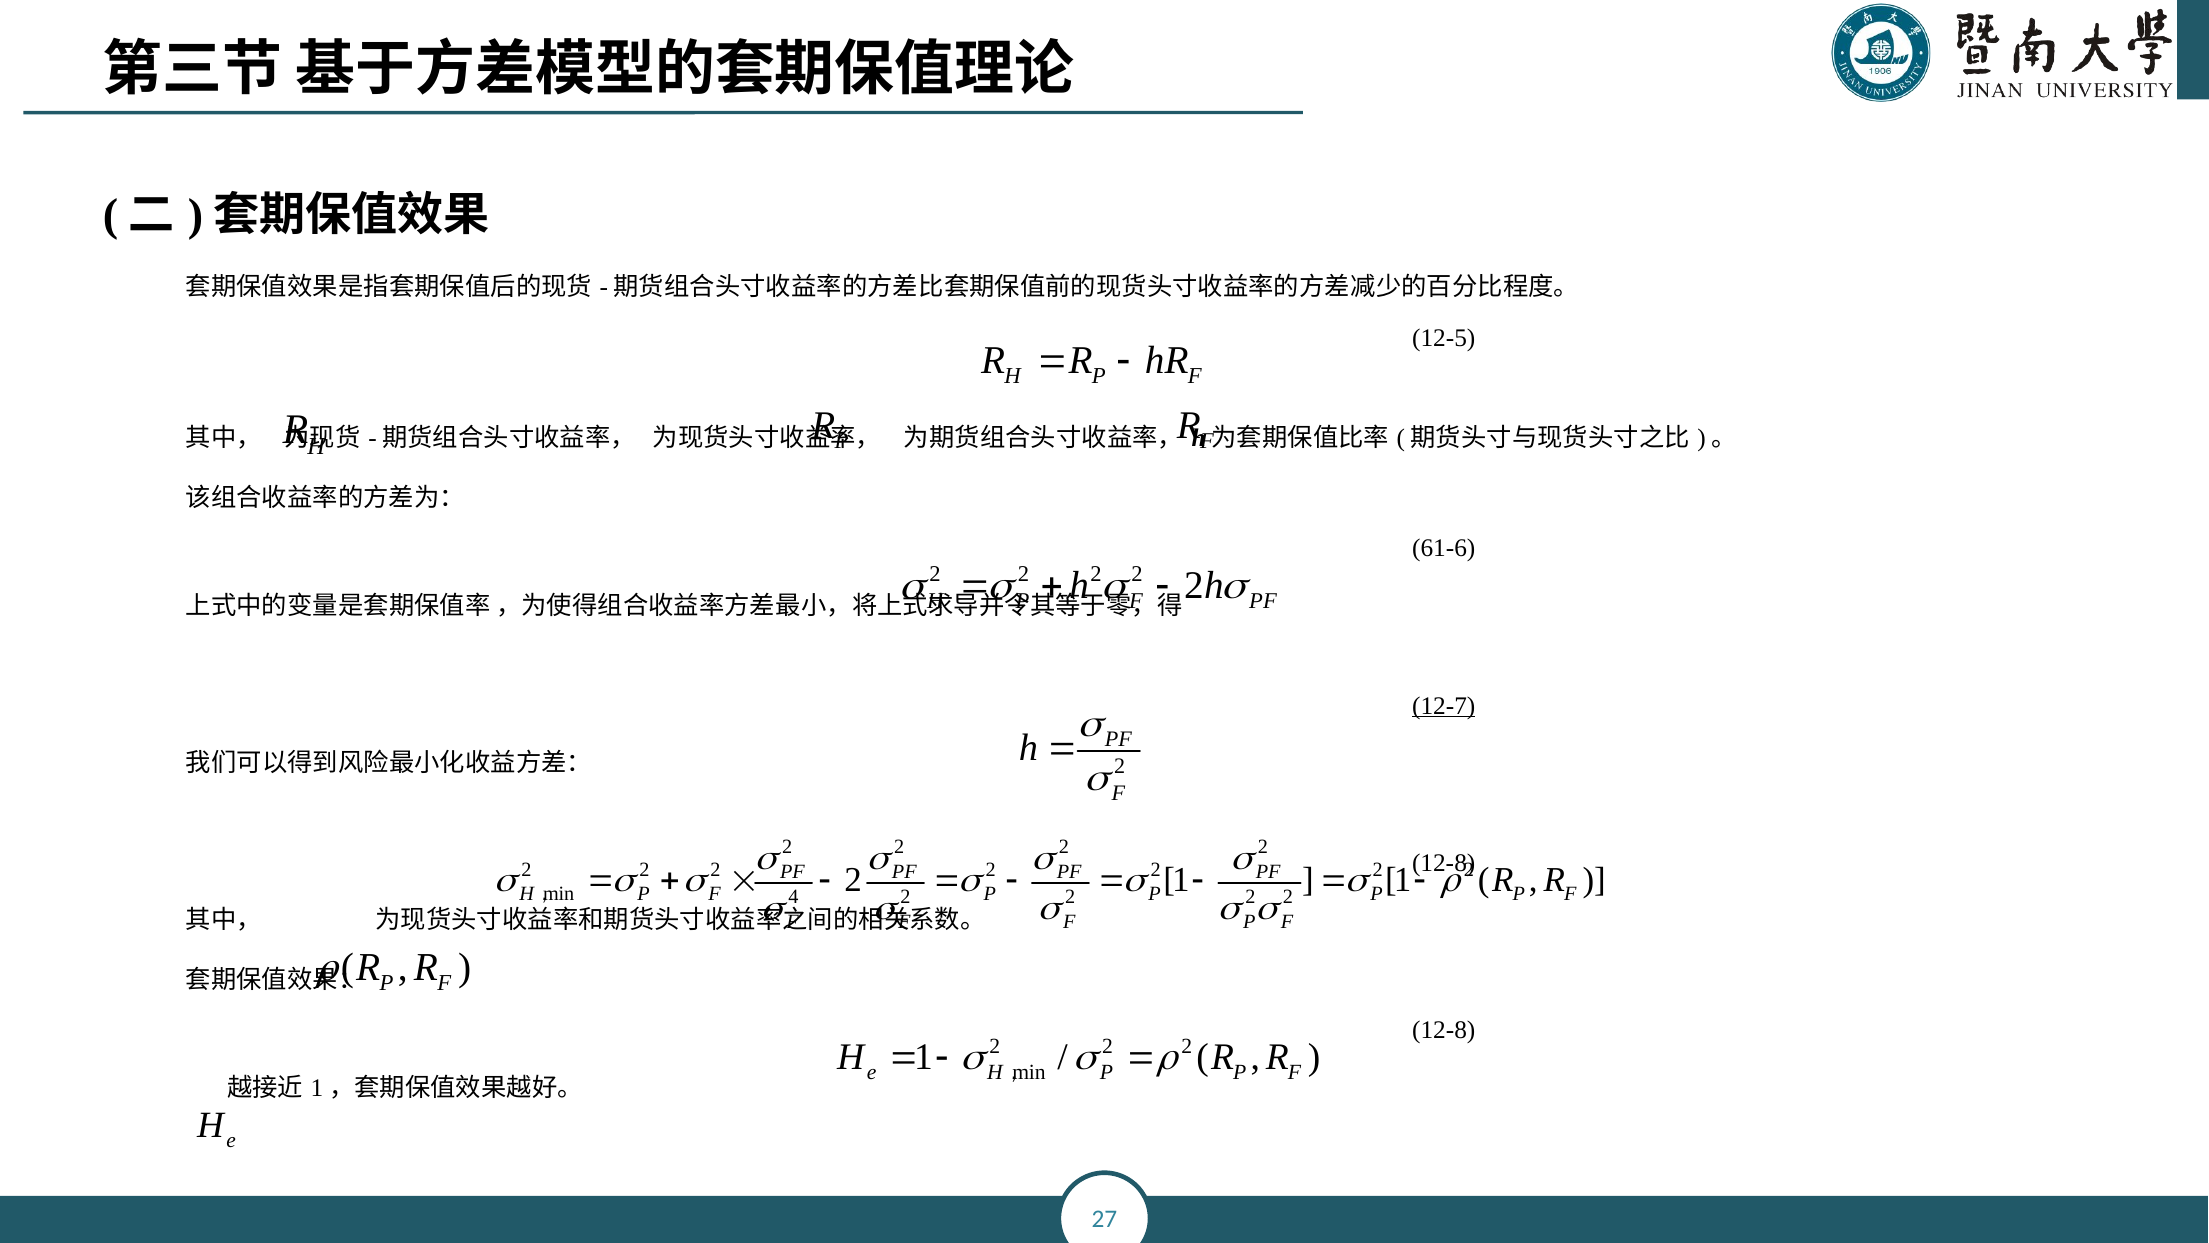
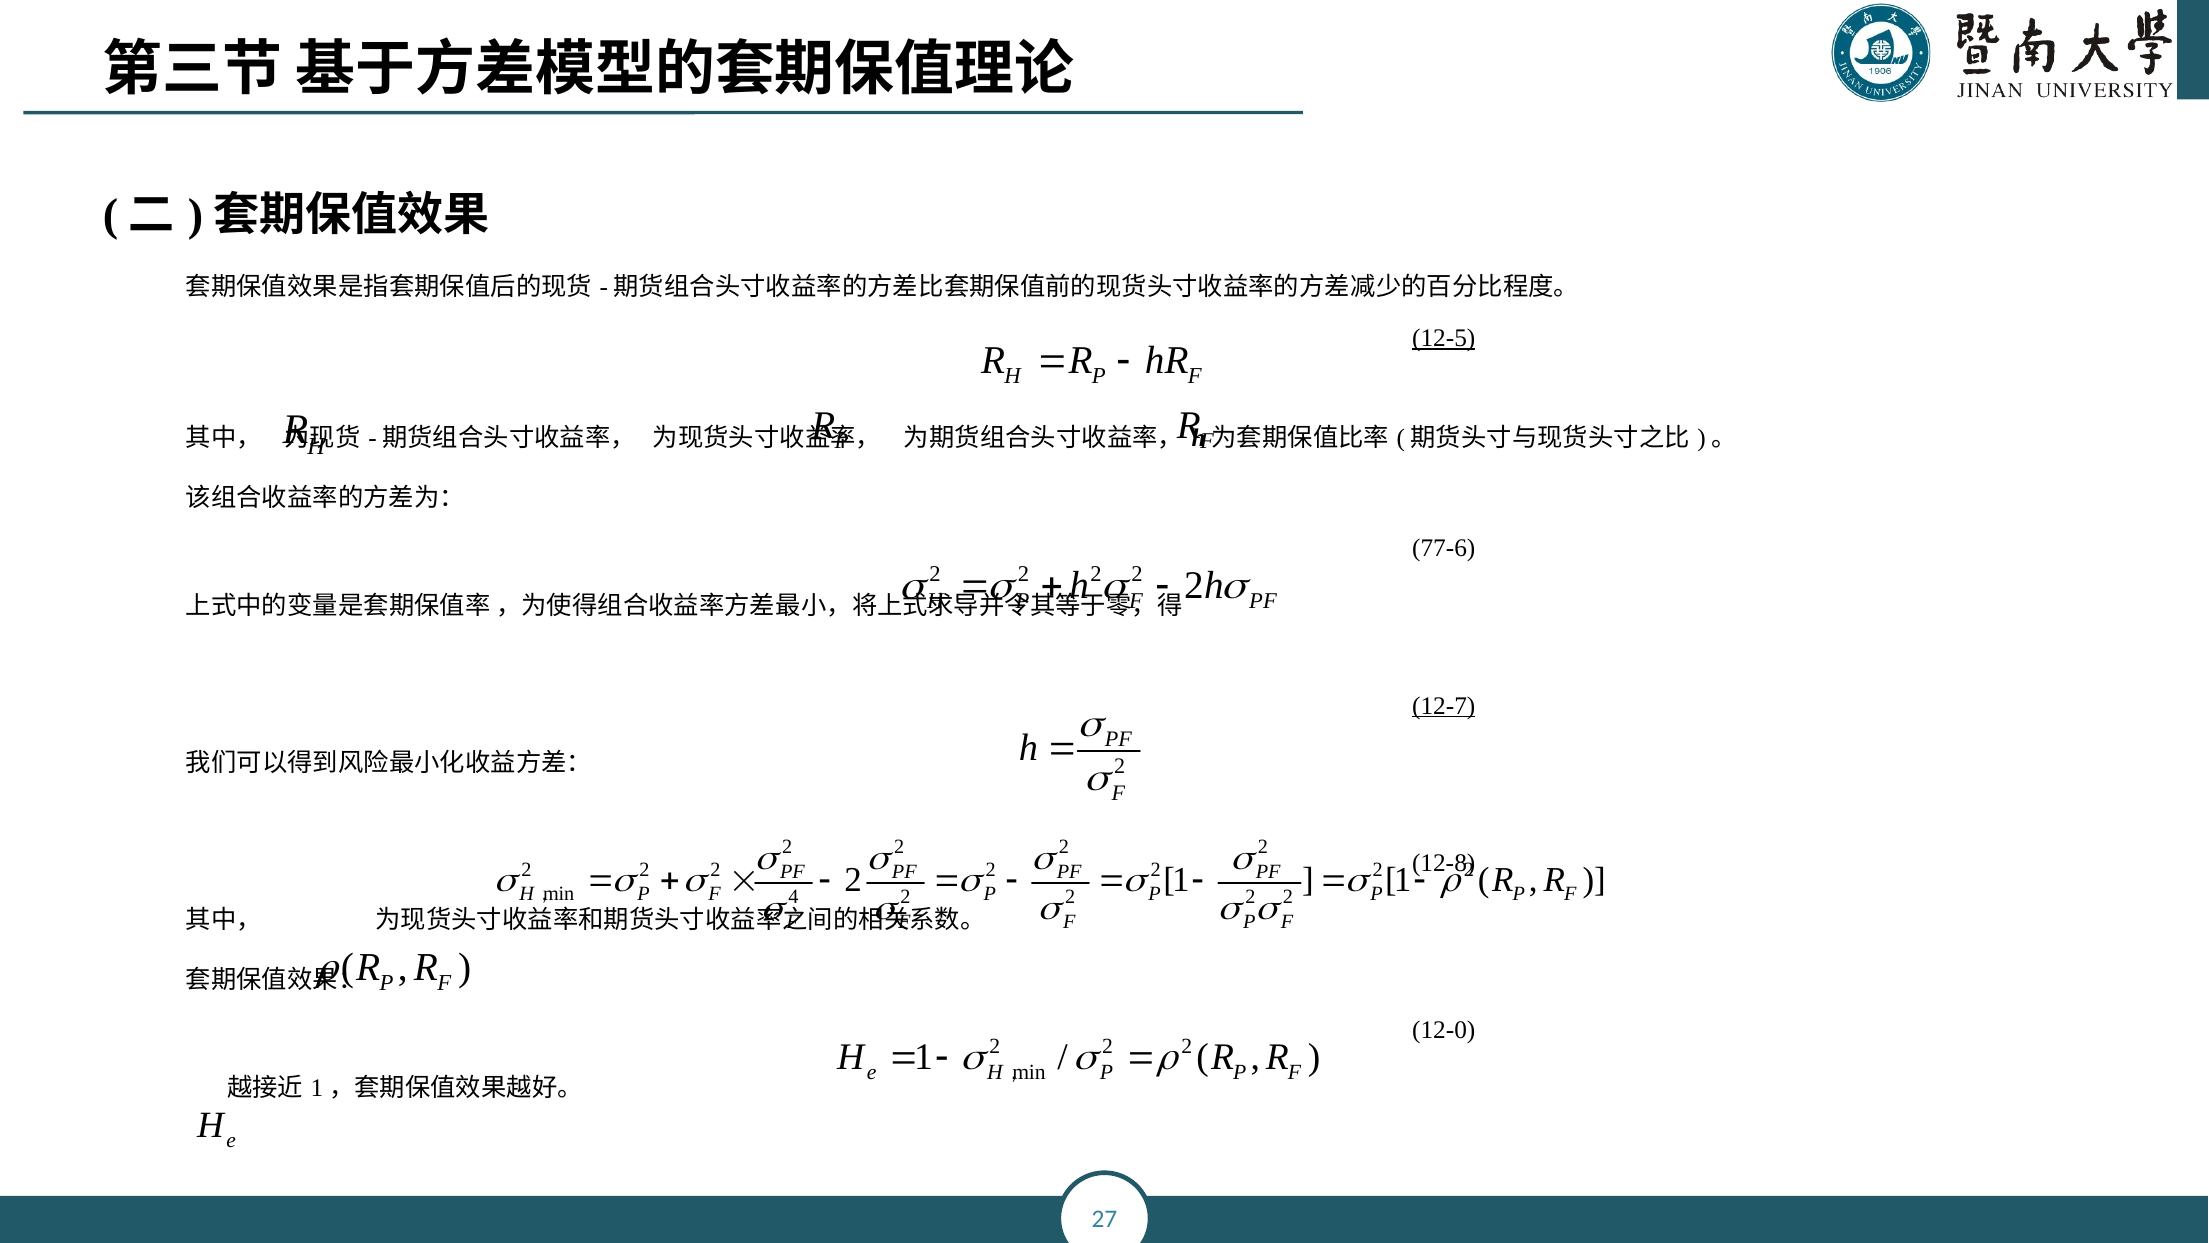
12-5 underline: none -> present (1444, 338)
61-6: 61-6 -> 77-6 (1444, 549)
12-8: 12-8 -> 12-0 (1444, 1031)
